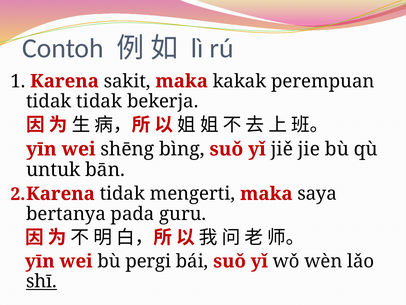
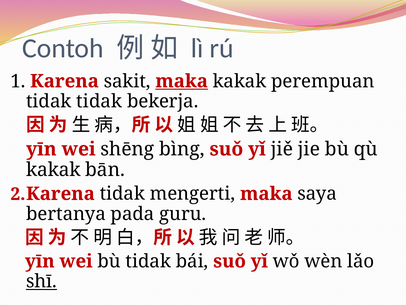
maka underline: none -> present (182, 81)
untuk: untuk -> kakak (53, 170)
bù pergi: pergi -> tidak (148, 261)
